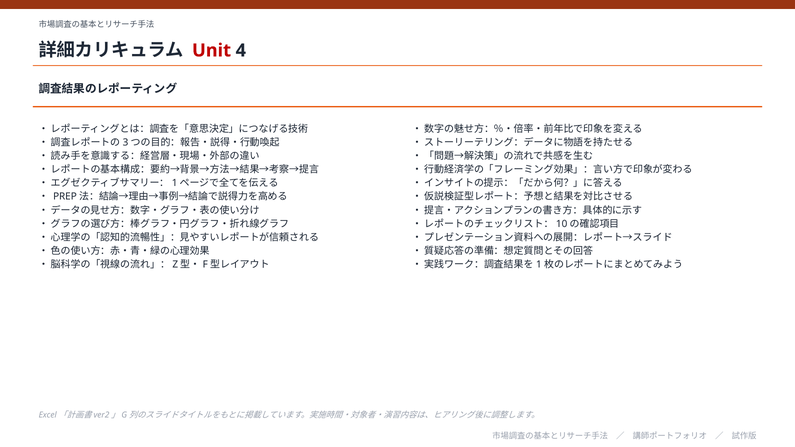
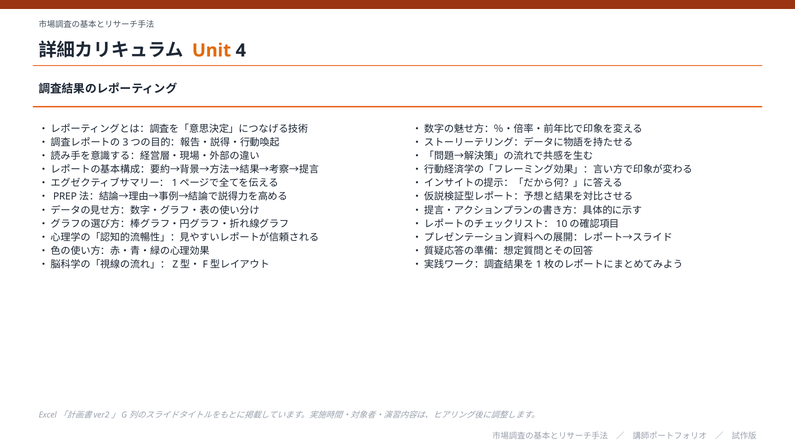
Unit colour: red -> orange (212, 50)
